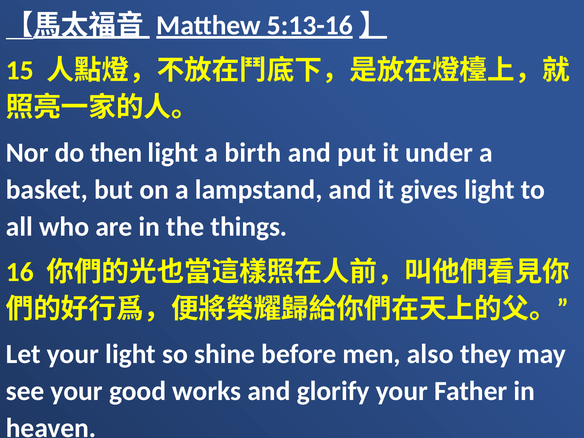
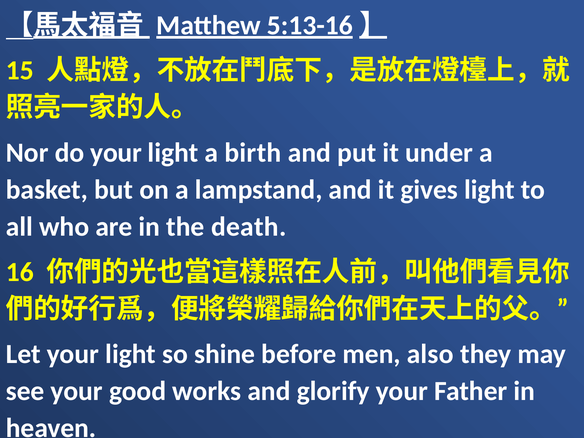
do then: then -> your (116, 153)
things: things -> death (249, 227)
